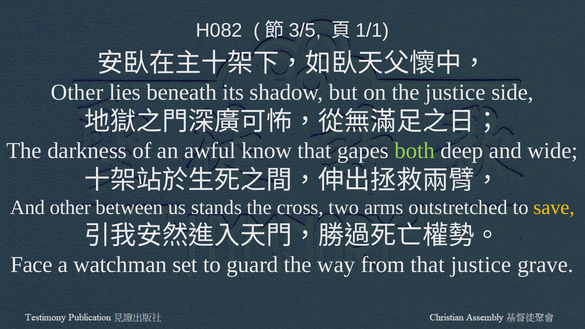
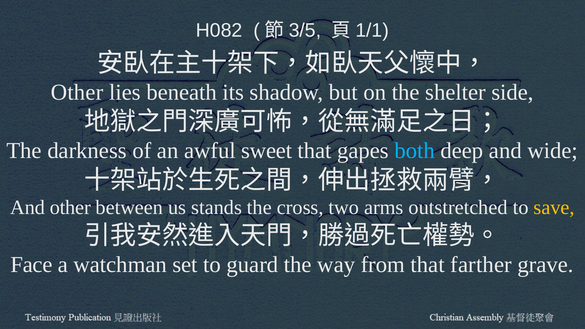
the justice: justice -> shelter (456, 92)
know: know -> sweet (267, 151)
both colour: light green -> light blue (415, 151)
that justice: justice -> farther (481, 265)
